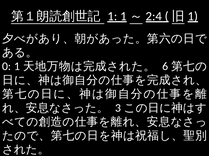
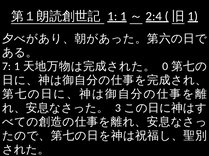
0: 0 -> 7 (7, 67)
6: 6 -> 0 (165, 67)
